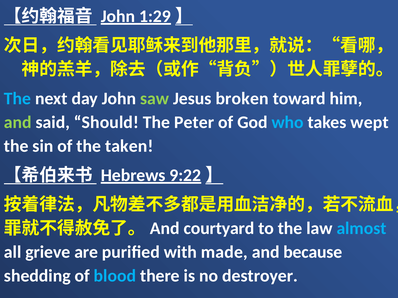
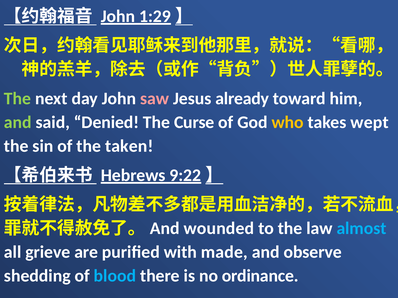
The colour: light blue -> light green (18, 99)
saw colour: light green -> pink (155, 99)
broken: broken -> already (242, 99)
Should: Should -> Denied (106, 123)
Peter: Peter -> Curse (194, 123)
who colour: light blue -> yellow (288, 123)
courtyard: courtyard -> wounded (219, 229)
because: because -> observe (313, 252)
destroyer: destroyer -> ordinance (260, 276)
